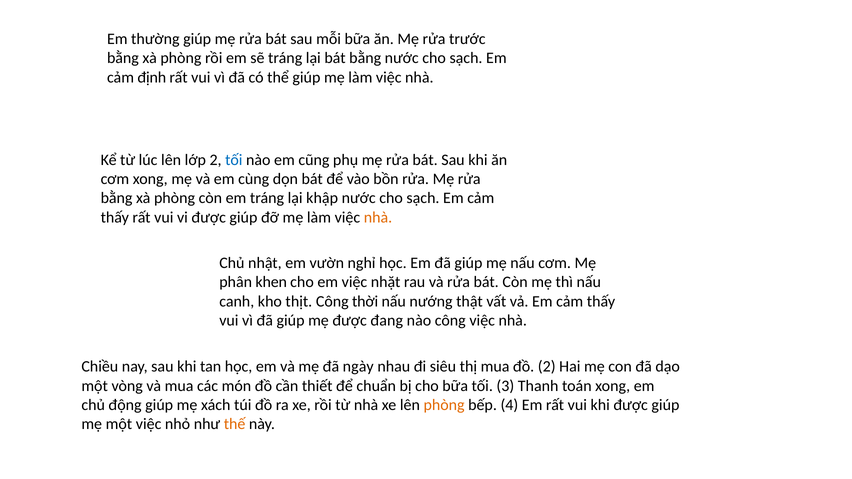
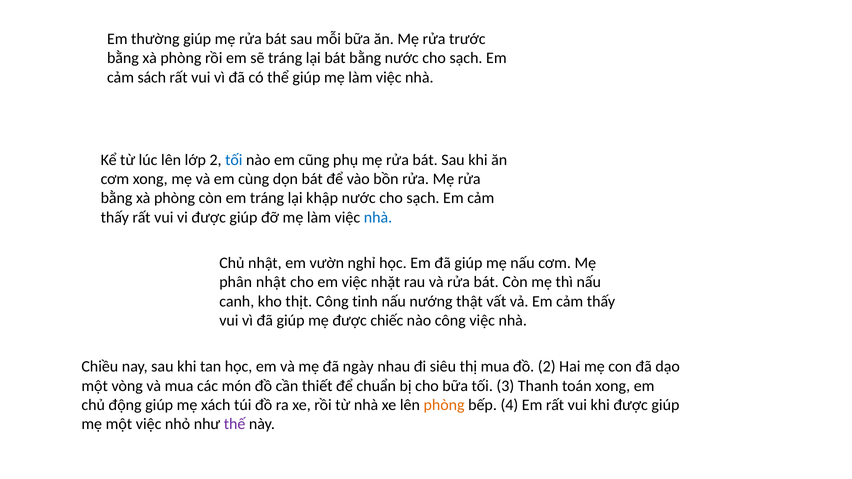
định: định -> sách (152, 77)
nhà colour: orange -> blue (378, 217)
phân khen: khen -> nhật (271, 282)
thời: thời -> tinh (365, 301)
đang: đang -> chiếc (387, 321)
thế colour: orange -> purple (235, 424)
